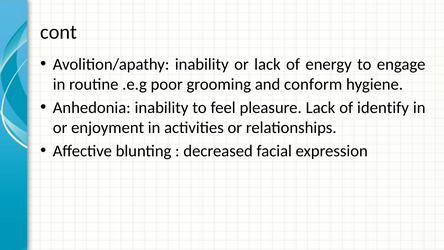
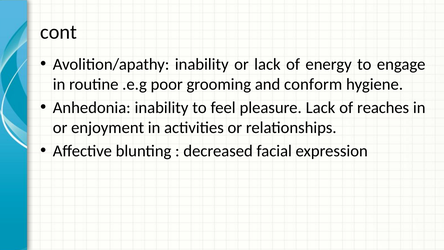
identify: identify -> reaches (383, 108)
